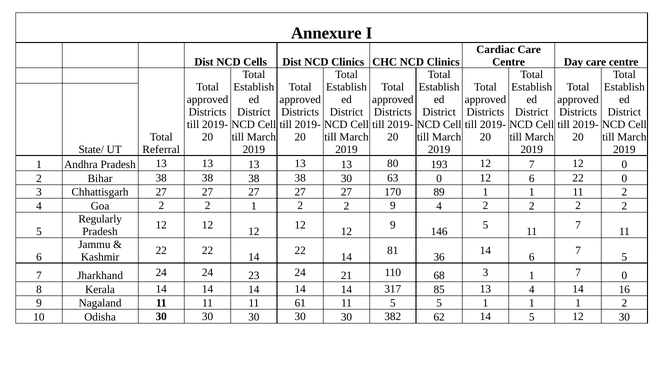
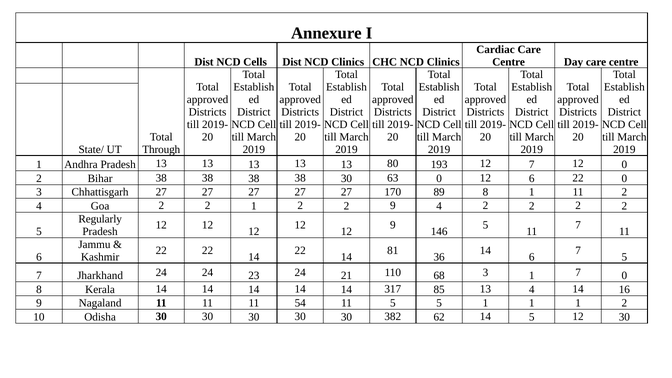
Referral: Referral -> Through (161, 149)
89 1: 1 -> 8 (485, 192)
61: 61 -> 54 (300, 303)
